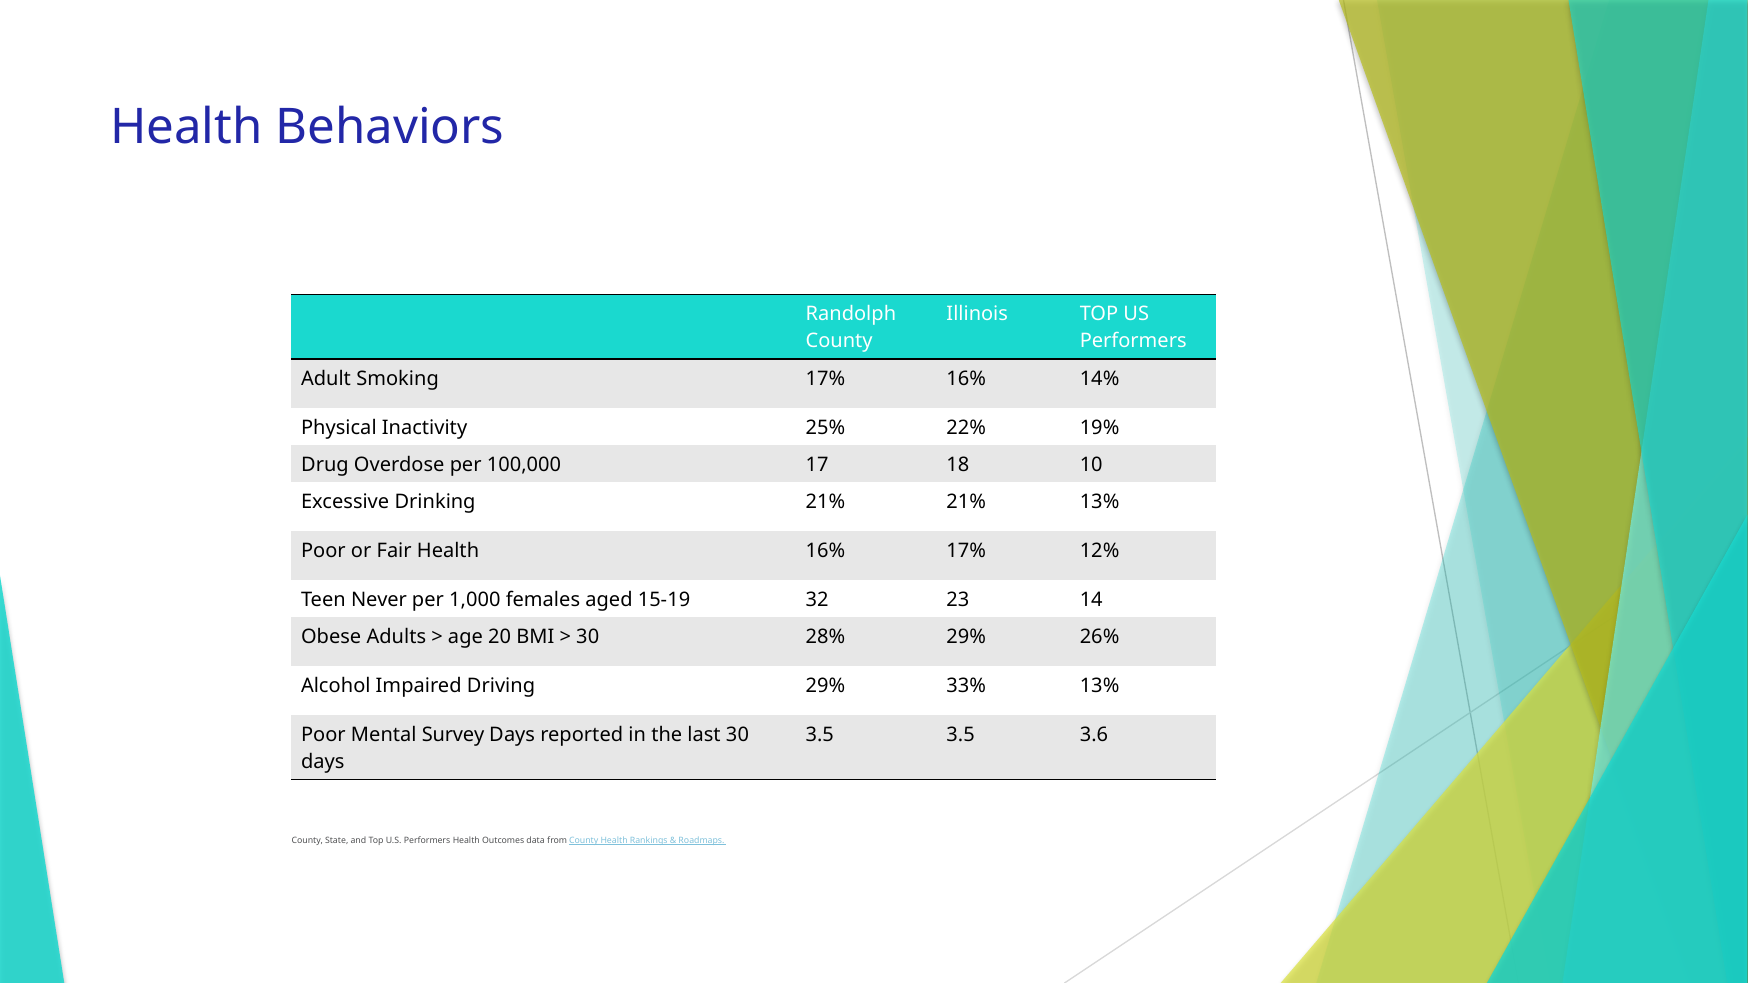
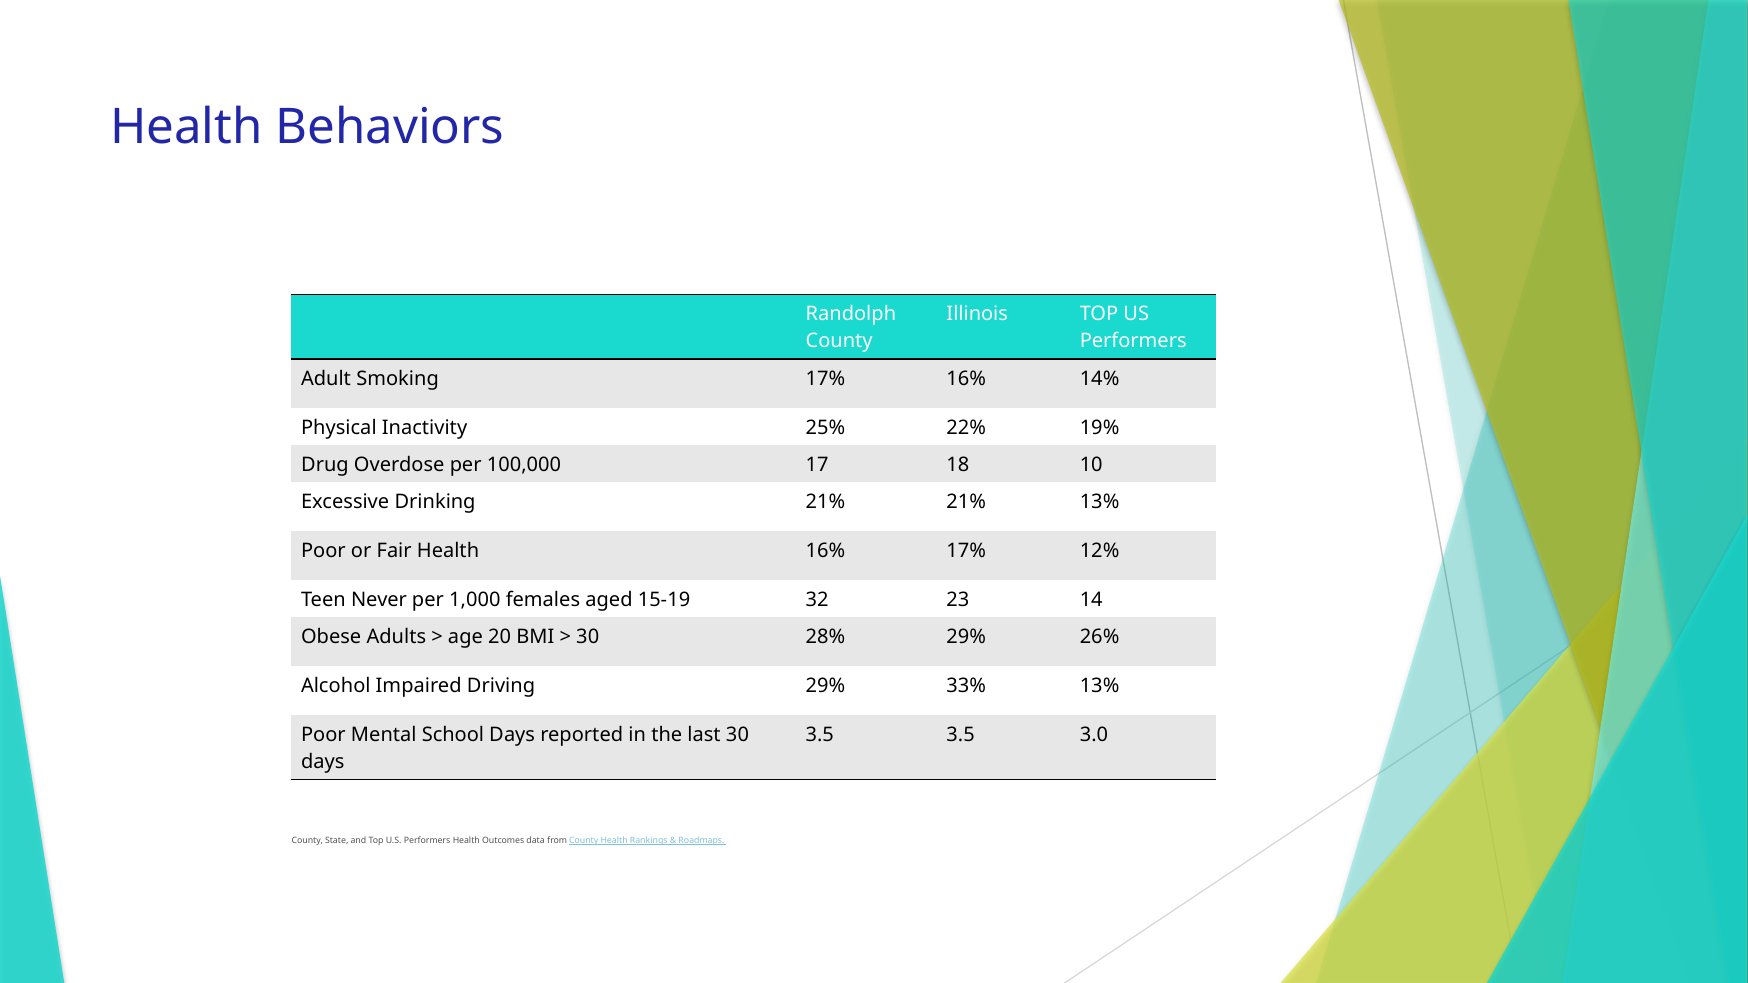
Survey: Survey -> School (453, 735)
3.6: 3.6 -> 3.0 (1094, 735)
